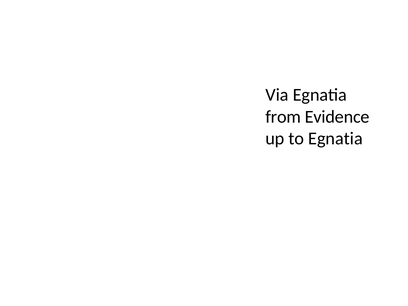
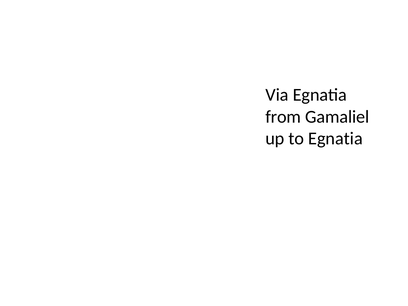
Evidence: Evidence -> Gamaliel (337, 117)
